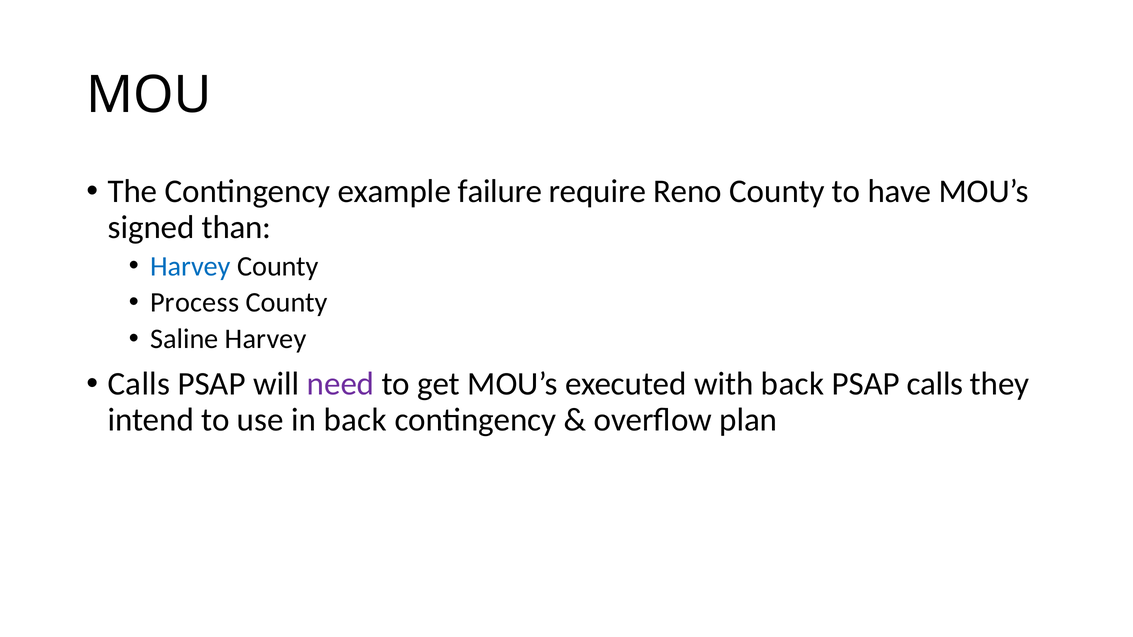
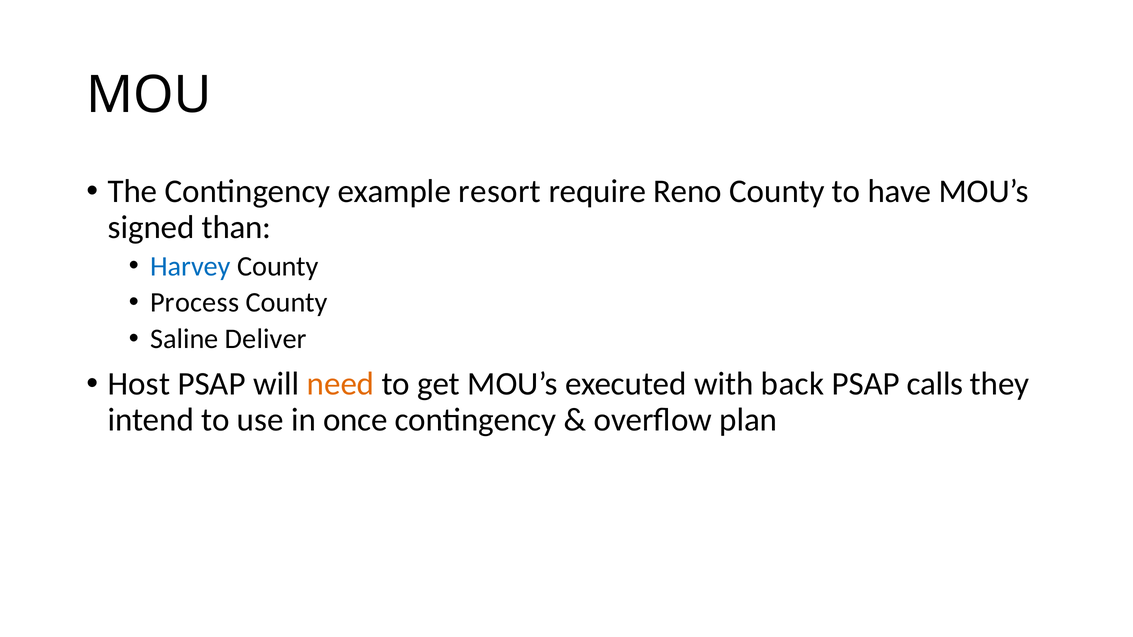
failure: failure -> resort (500, 192)
Saline Harvey: Harvey -> Deliver (266, 339)
Calls: Calls -> Host (139, 384)
need colour: purple -> orange (341, 384)
in back: back -> once (355, 420)
